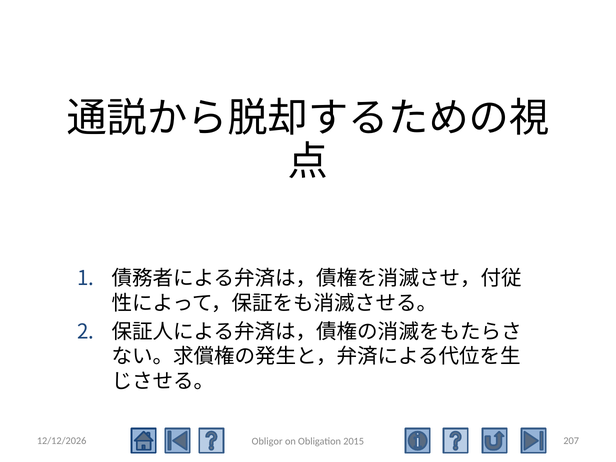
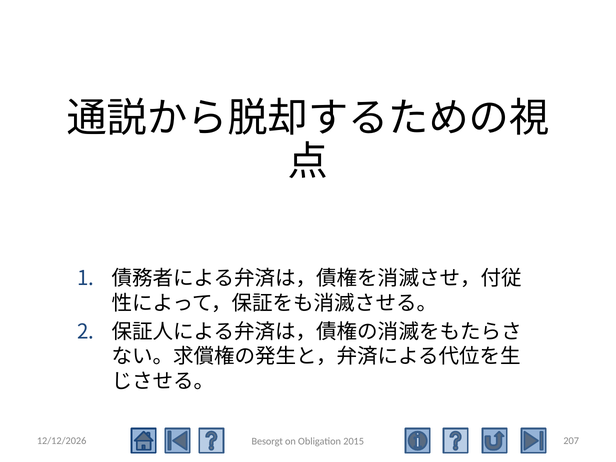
Obligor: Obligor -> Besorgt (267, 441)
